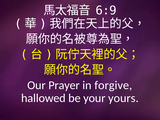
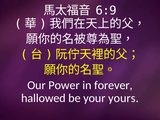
Prayer: Prayer -> Power (64, 85)
forgive: forgive -> forever (113, 85)
